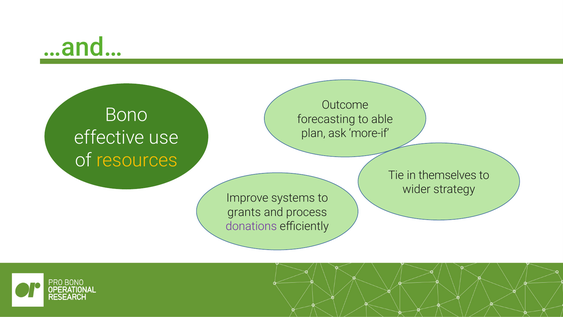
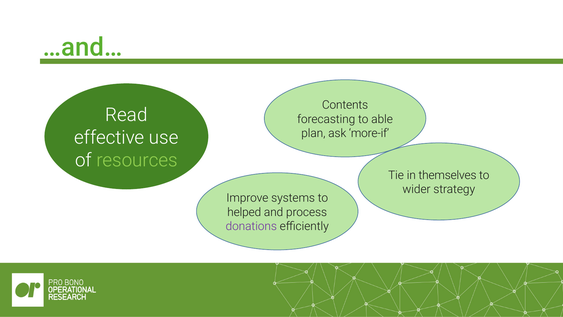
Outcome: Outcome -> Contents (345, 105)
Bono: Bono -> Read (126, 115)
resources colour: yellow -> light green (137, 160)
grants: grants -> helped (244, 212)
